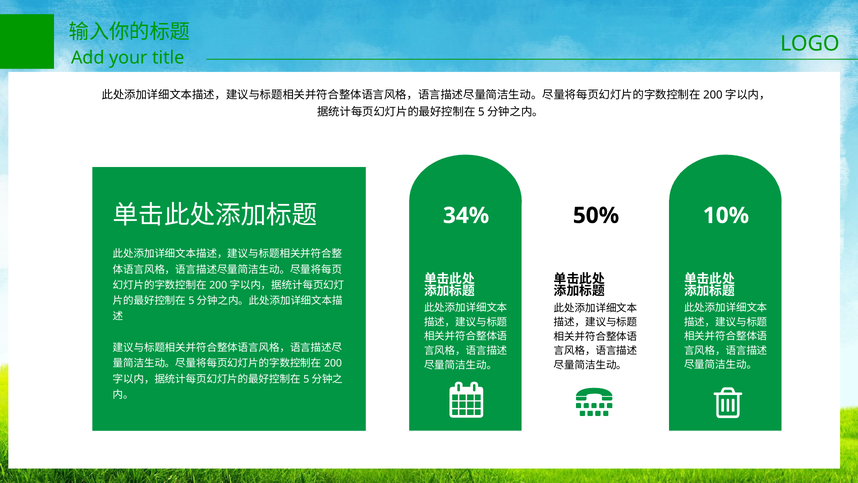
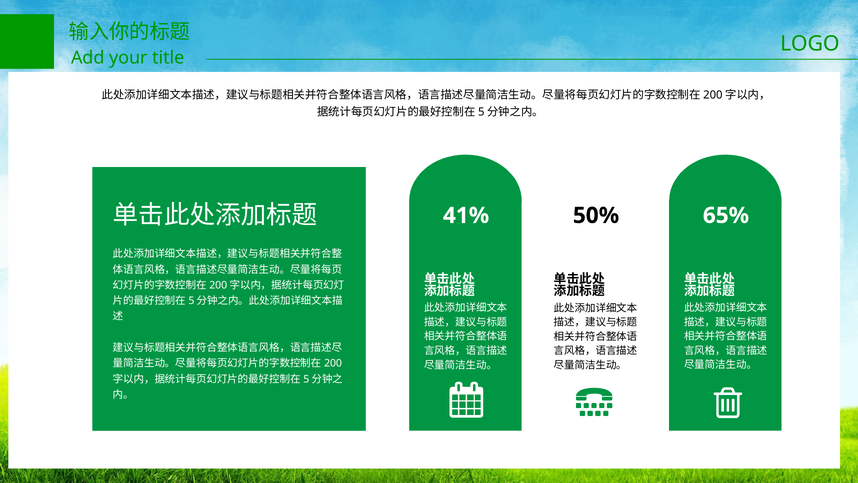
10%: 10% -> 65% (726, 215)
34%: 34% -> 41% (466, 215)
